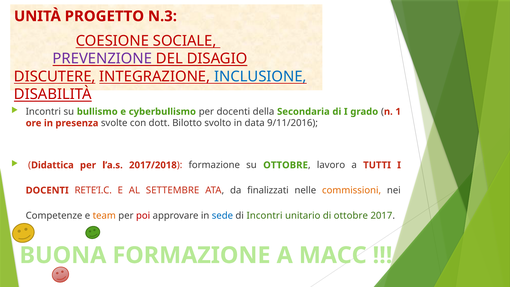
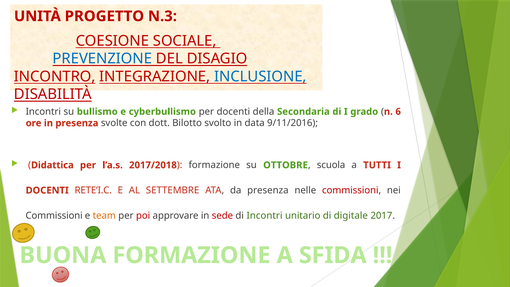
PREVENZIONE colour: purple -> blue (102, 59)
DISCUTERE: DISCUTERE -> INCONTRO (55, 76)
1: 1 -> 6 (398, 112)
lavoro: lavoro -> scuola (331, 165)
da finalizzati: finalizzati -> presenza (268, 190)
commissioni colour: orange -> red (352, 190)
Competenze: Competenze -> Commissioni (54, 216)
sede colour: blue -> red (222, 216)
di ottobre: ottobre -> digitale (351, 216)
MACC: MACC -> SFIDA (333, 255)
